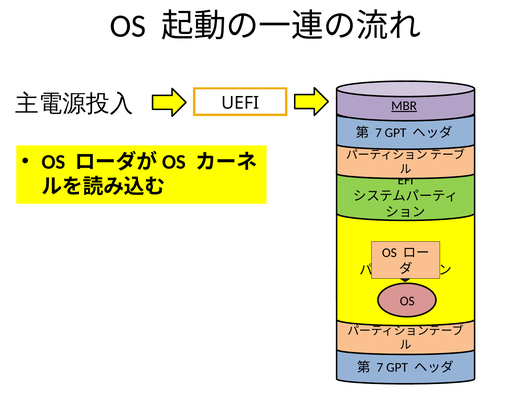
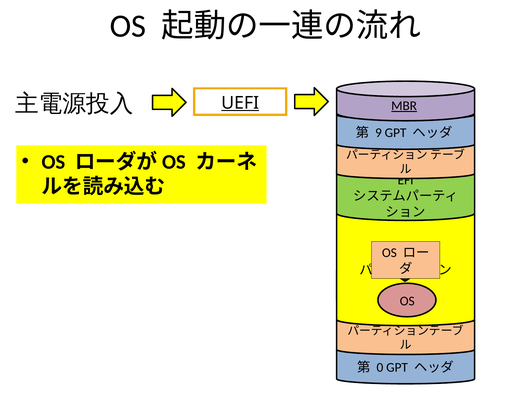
UEFI underline: none -> present (240, 103)
7: 7 -> 9 (378, 133)
7: 7 -> 0 (380, 367)
